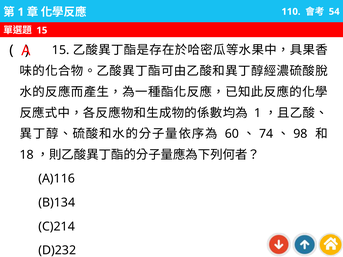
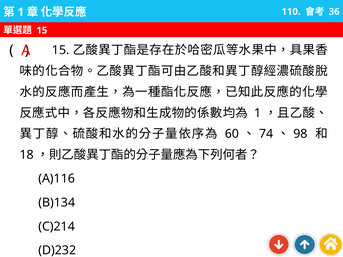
54: 54 -> 36 (334, 12)
